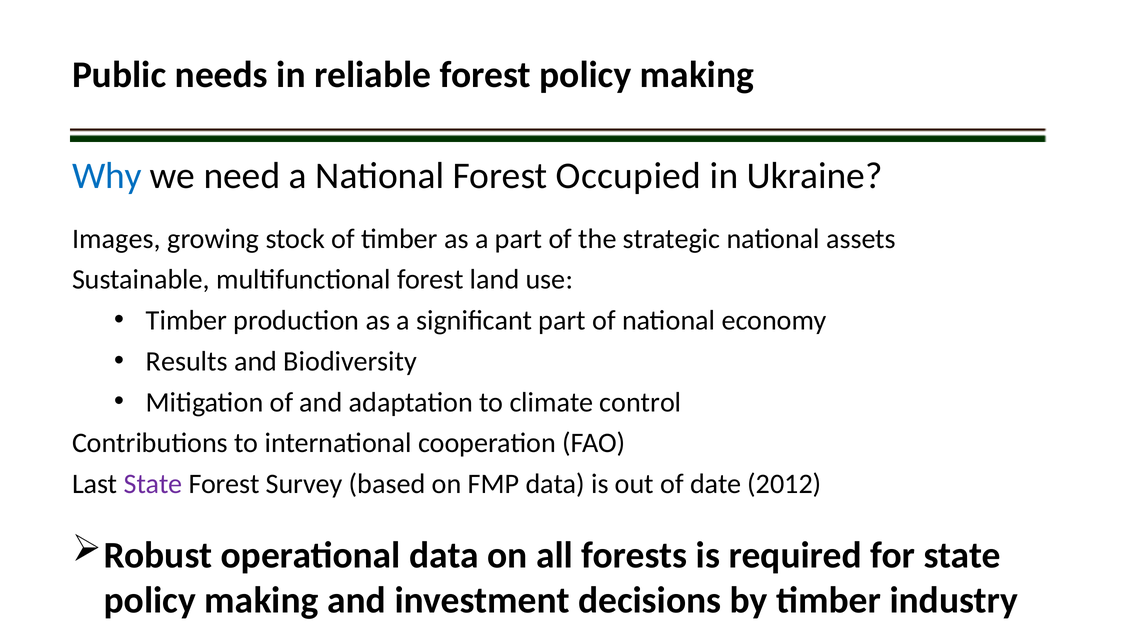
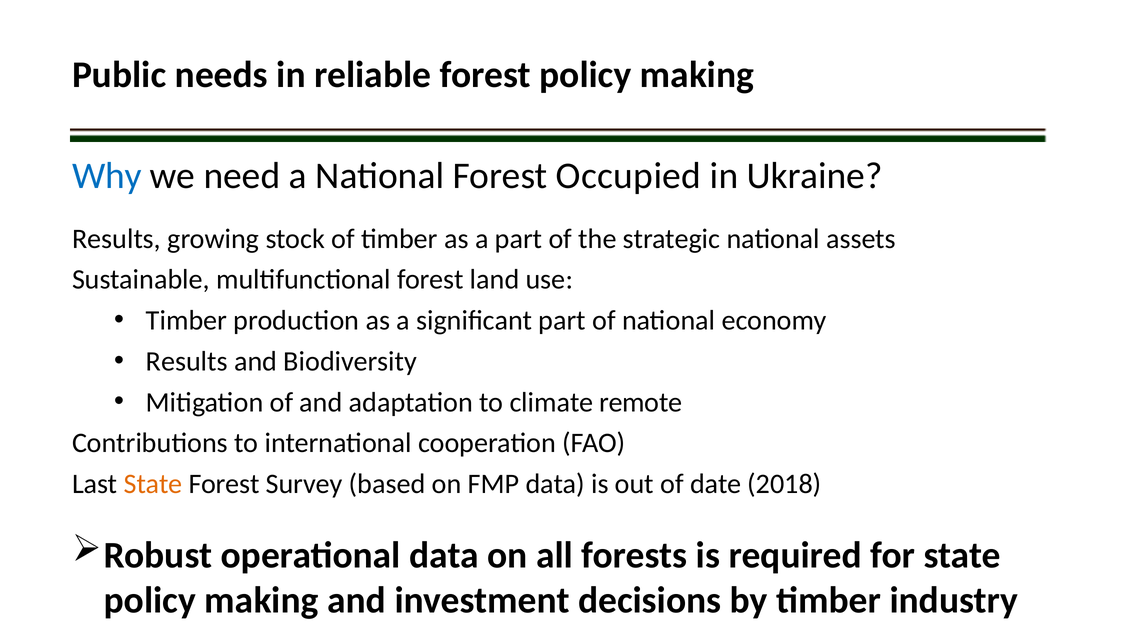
Images: Images -> Results (116, 239)
control: control -> remote (641, 402)
State colour: purple -> orange (153, 484)
2012: 2012 -> 2018 (784, 484)
